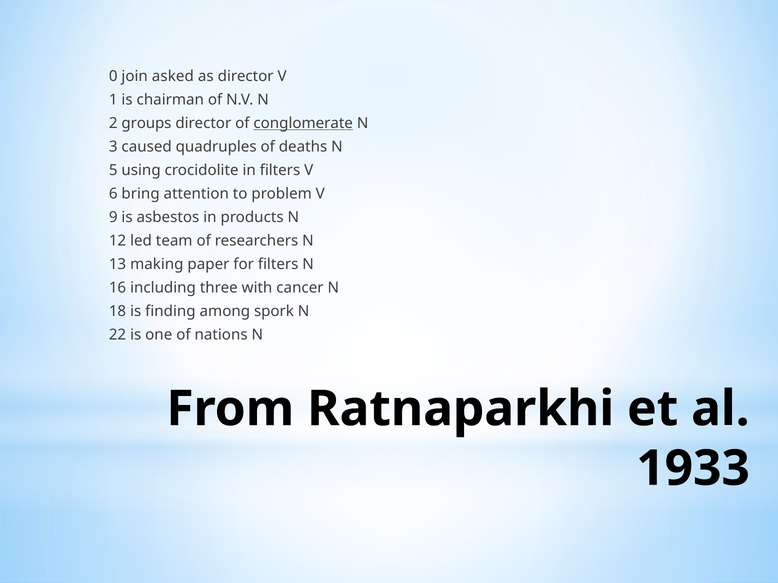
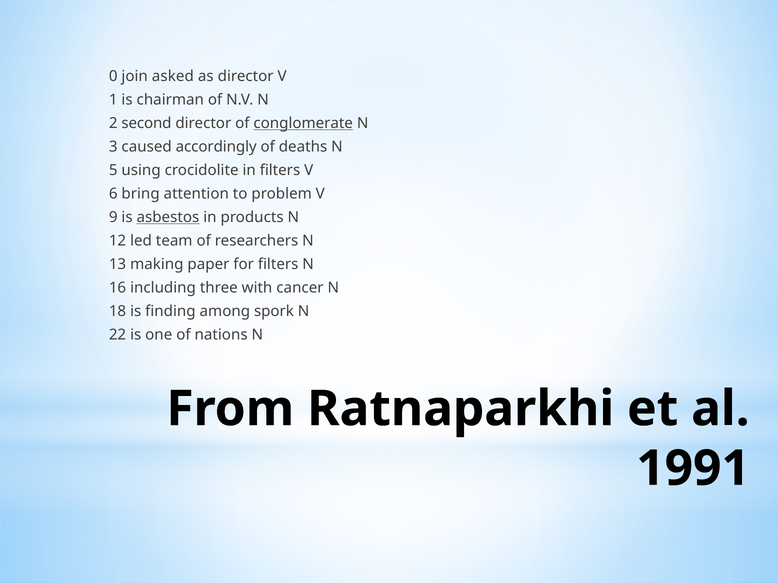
groups: groups -> second (147, 123)
quadruples: quadruples -> accordingly (216, 147)
asbestos underline: none -> present (168, 217)
1933: 1933 -> 1991 (693, 469)
